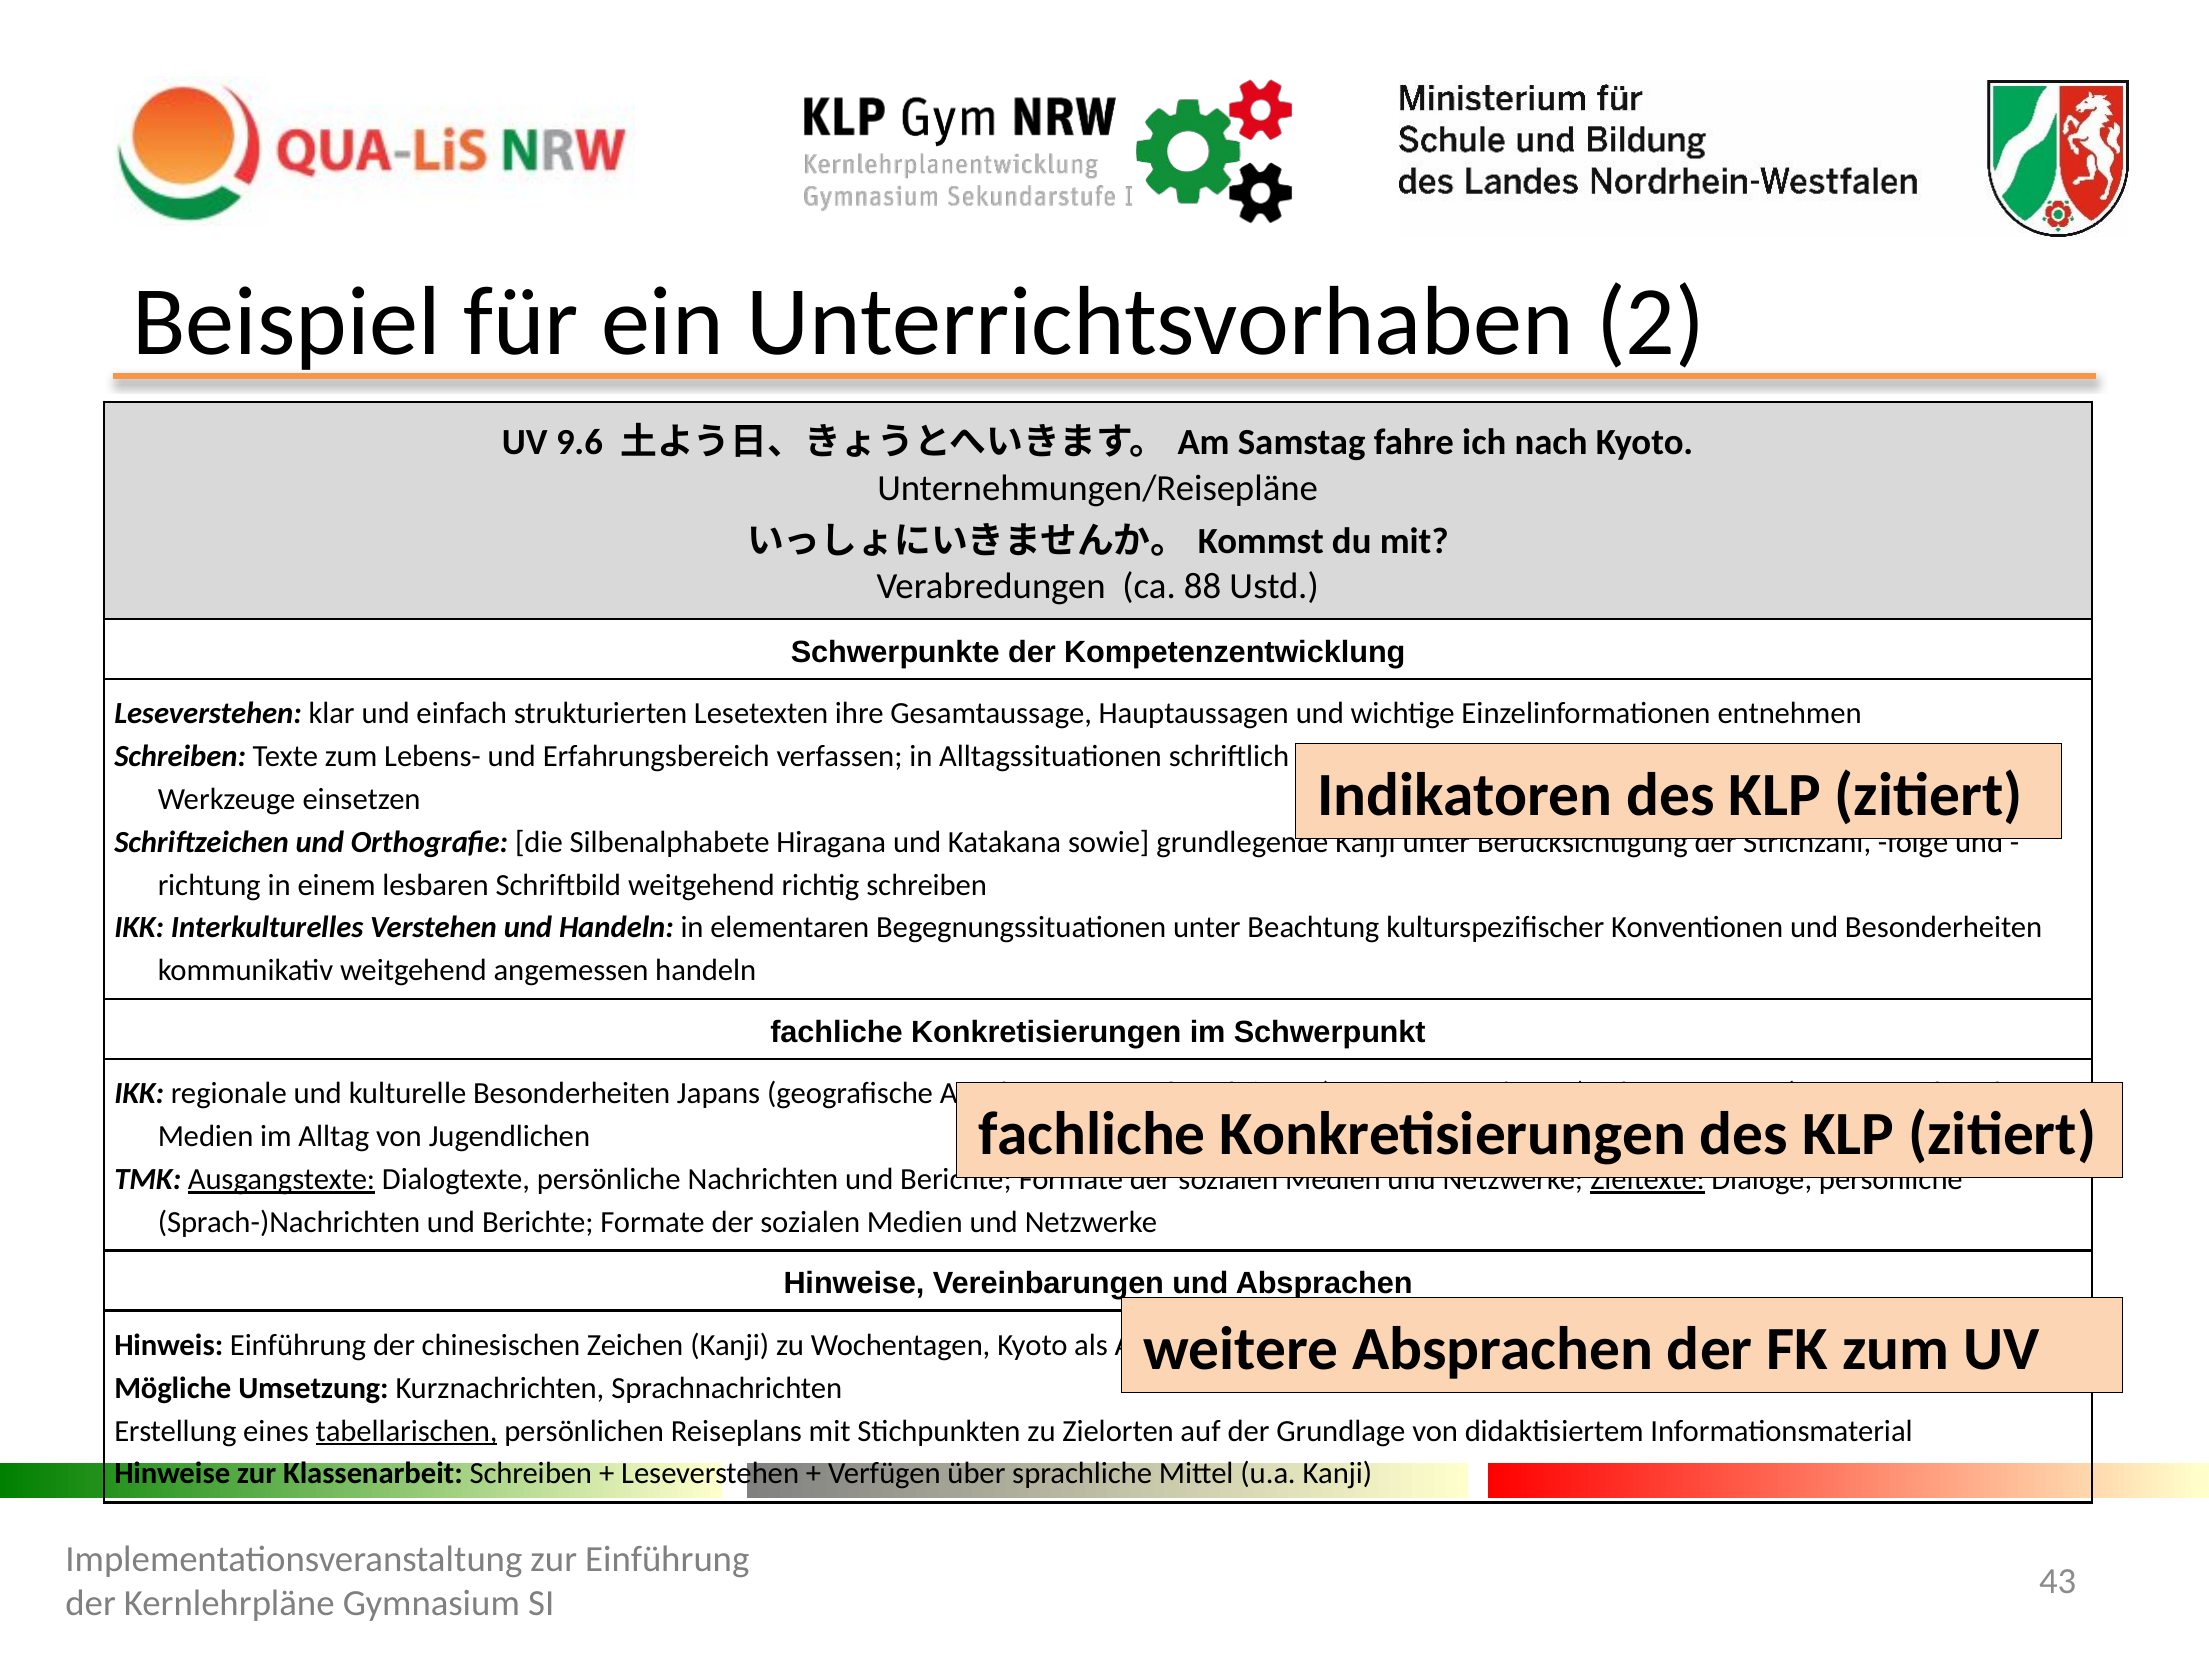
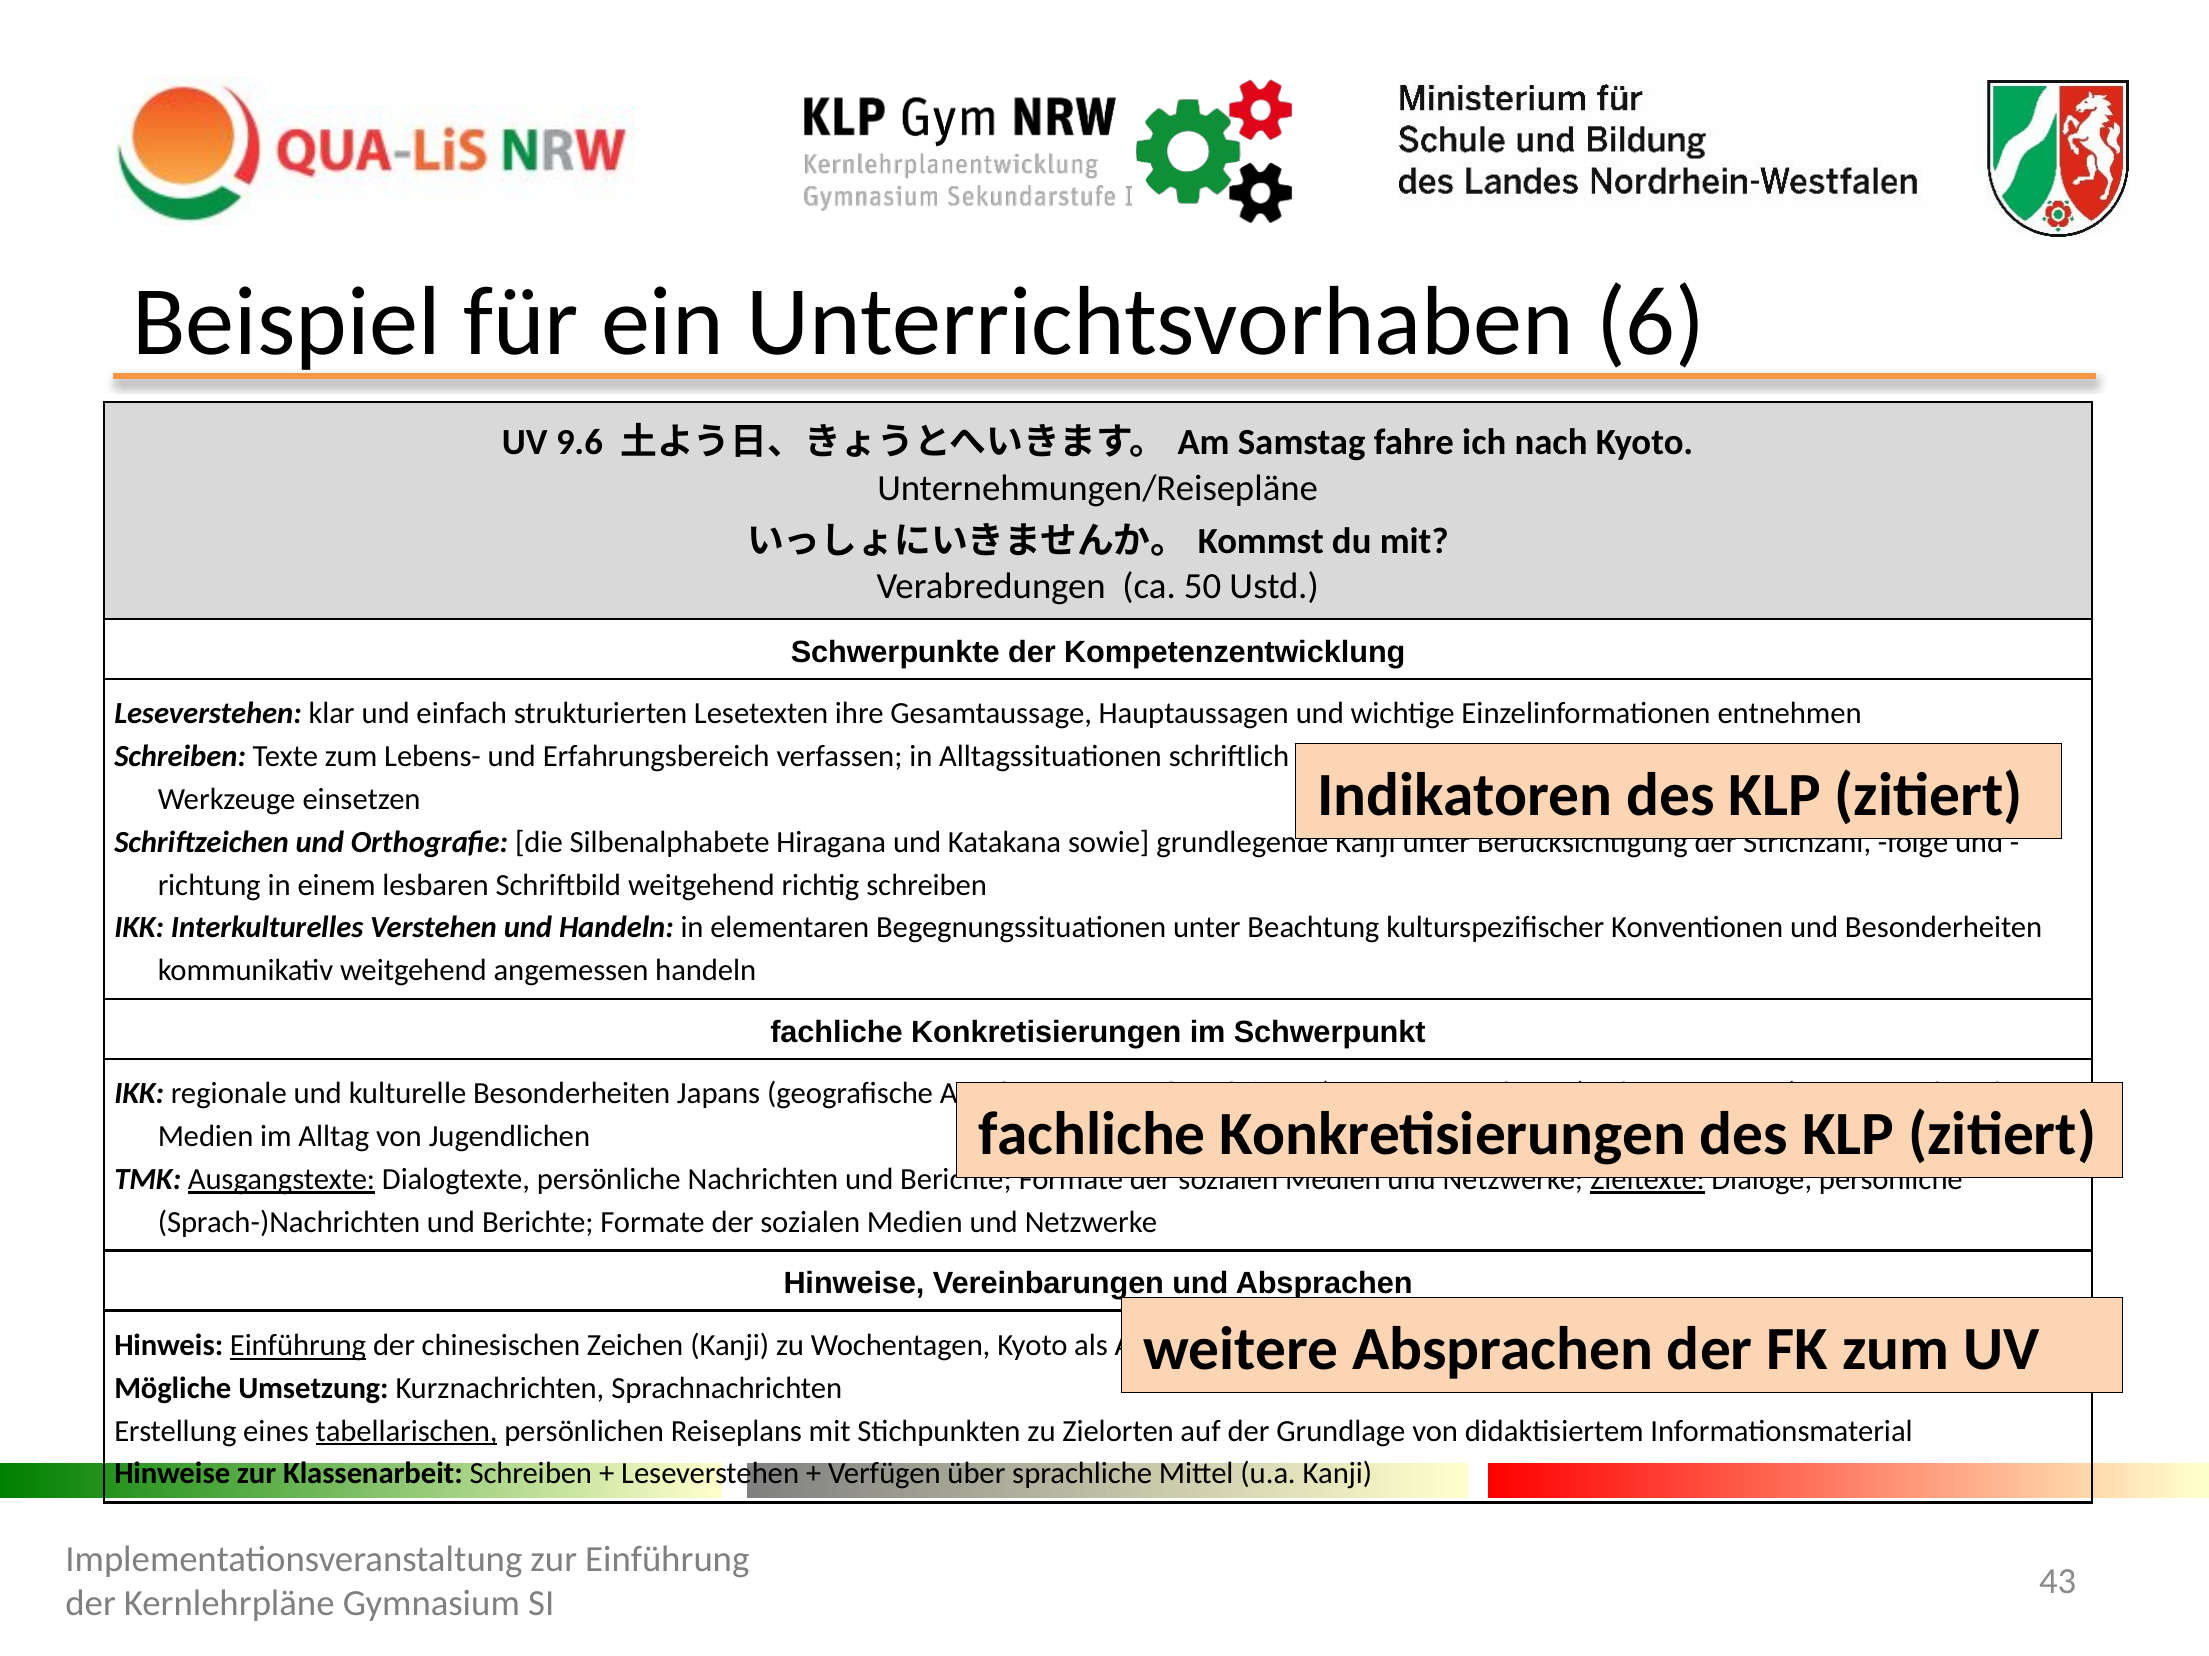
2: 2 -> 6 (1651, 322)
88: 88 -> 50 (1203, 587)
Einführung underline: none -> present (298, 1346)
